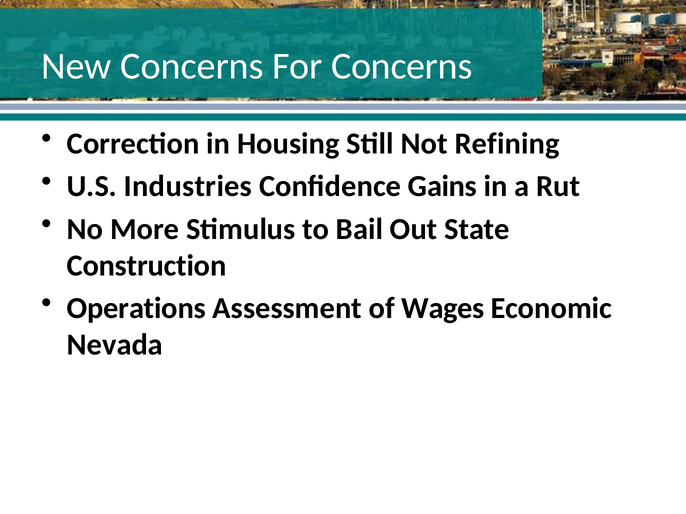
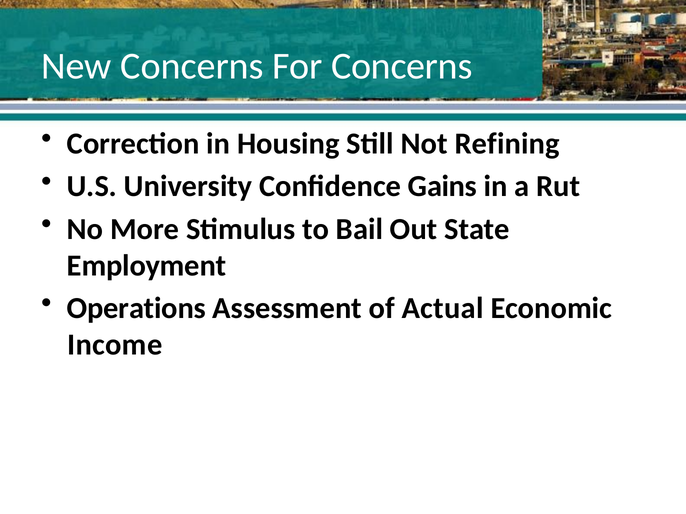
Industries: Industries -> University (188, 187)
Construction: Construction -> Employment (147, 266)
Wages: Wages -> Actual (443, 309)
Nevada: Nevada -> Income (115, 345)
